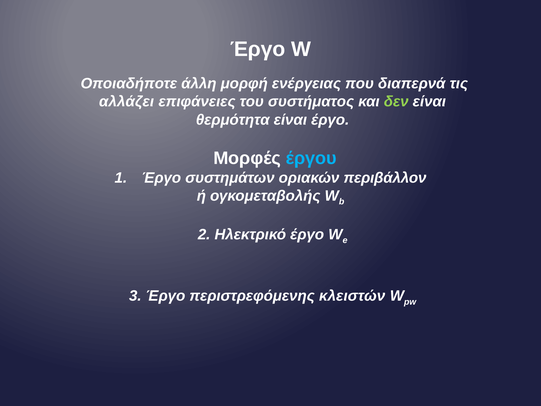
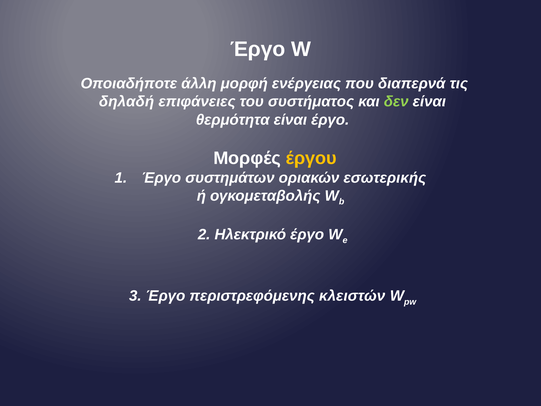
αλλάζει: αλλάζει -> δηλαδή (127, 102)
έργου colour: light blue -> yellow (311, 158)
περιβάλλον: περιβάλλον -> εσωτερικής (385, 178)
